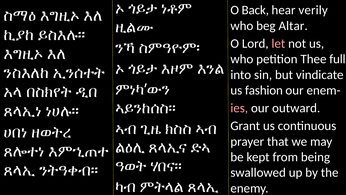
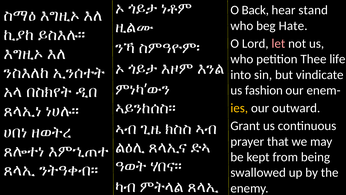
verily: verily -> stand (313, 10)
Altar: Altar -> Hate (293, 26)
full: full -> life (337, 59)
ies colour: pink -> yellow (239, 108)
